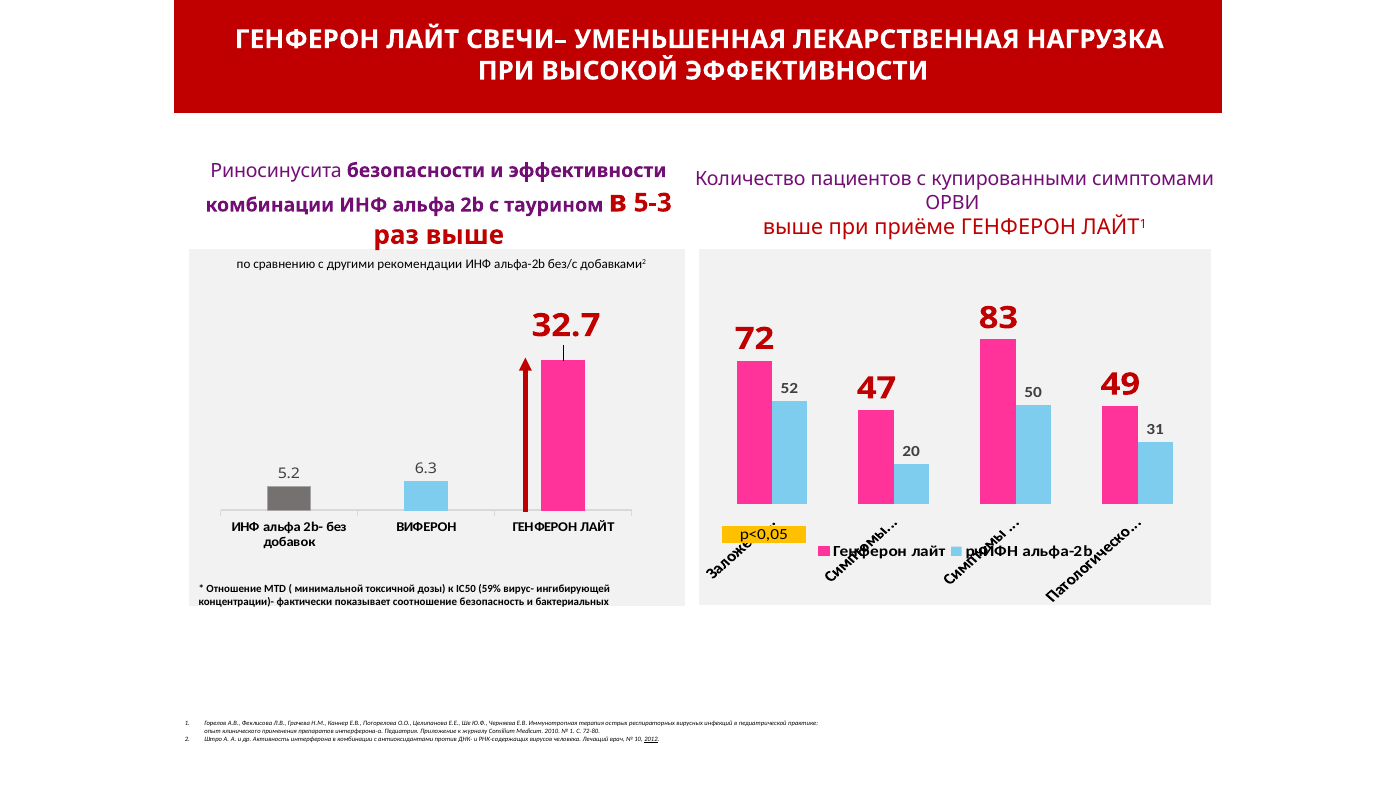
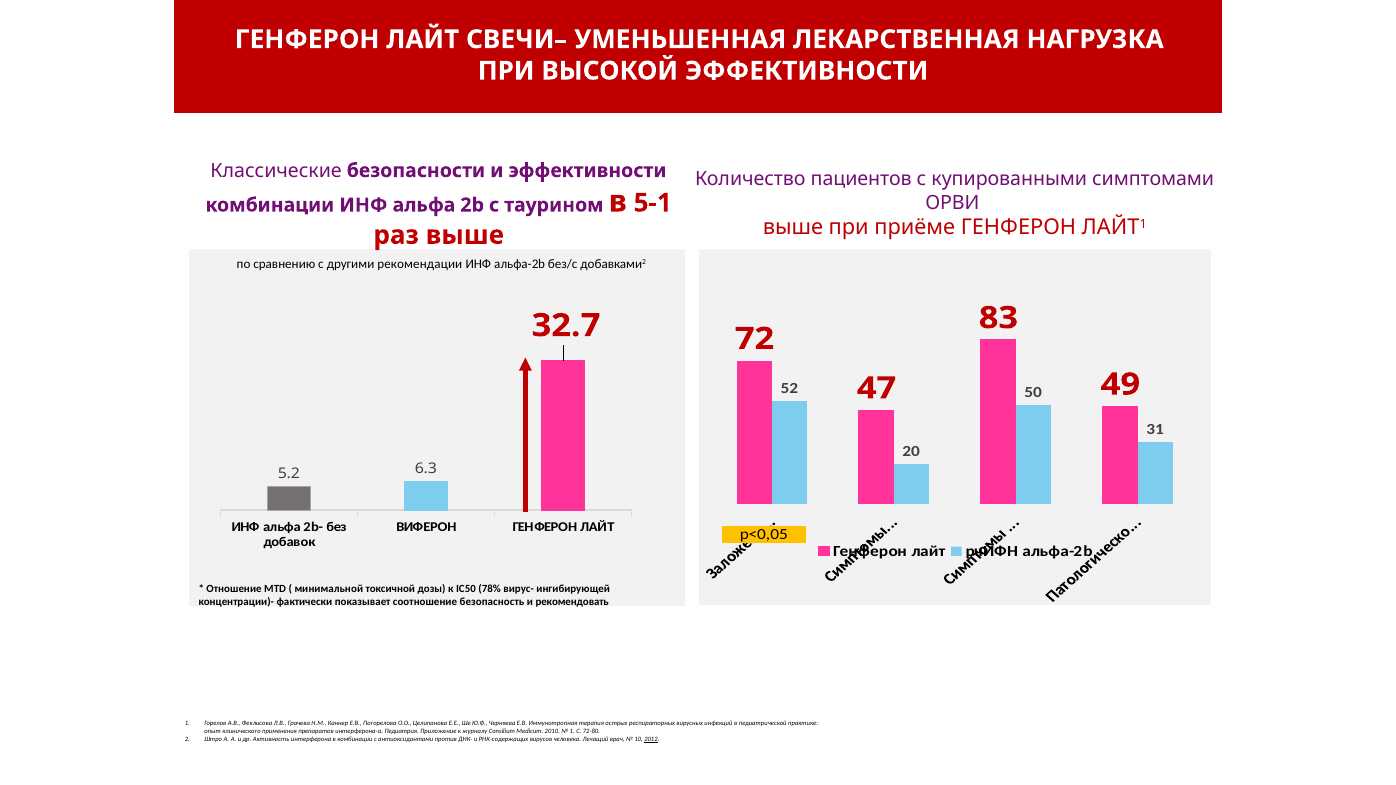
Риносинусита: Риносинусита -> Классические (276, 171)
5-3: 5-3 -> 5-1 (653, 203)
59%: 59% -> 78% (490, 589)
бактериальных: бактериальных -> рекомендовать (572, 602)
